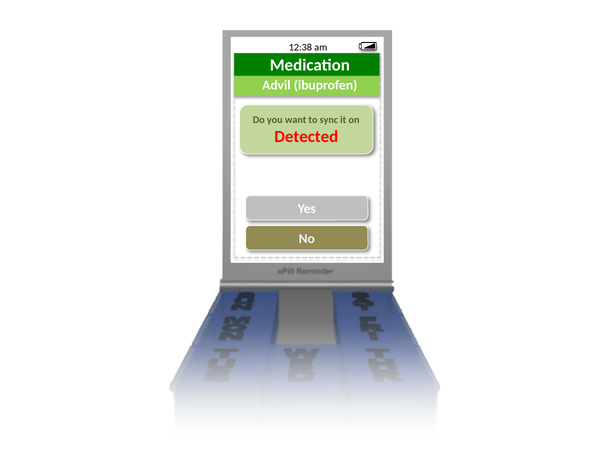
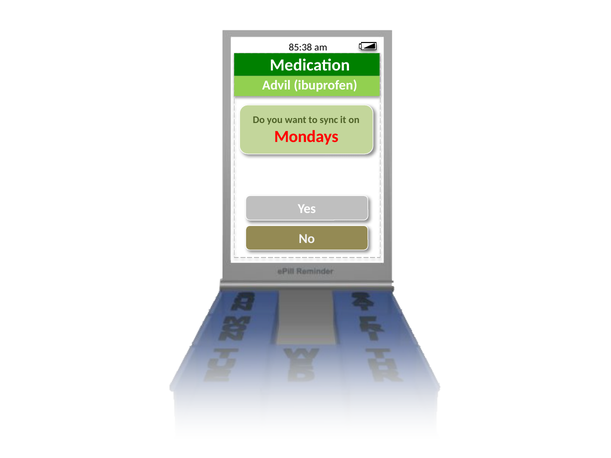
12:38: 12:38 -> 85:38 (300, 48)
Detected: Detected -> Mondays (306, 137)
